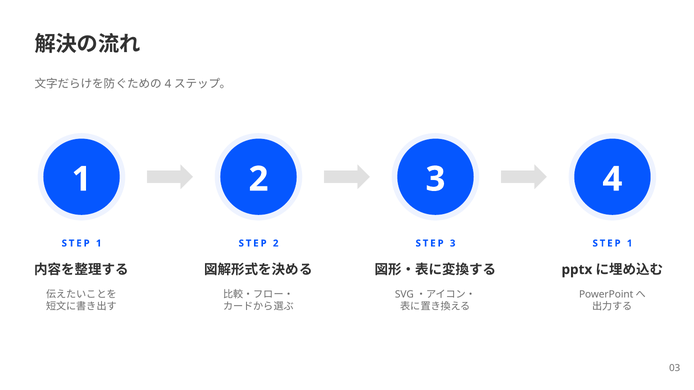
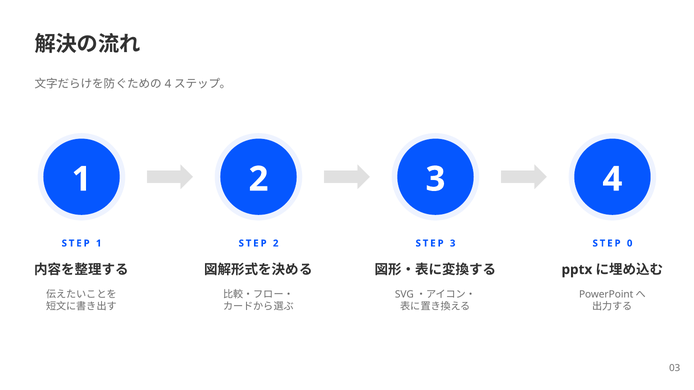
1: 1 -> 0 (630, 244)
